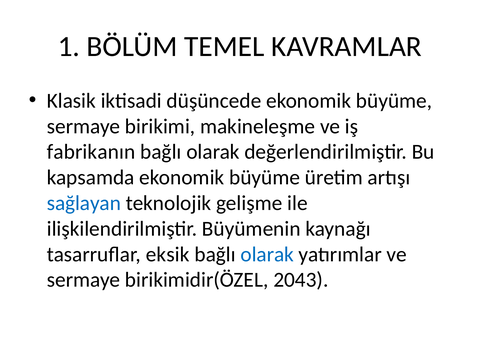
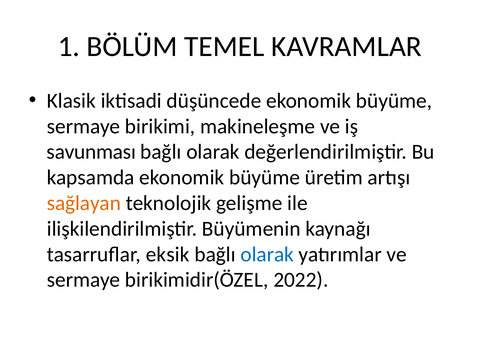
fabrikanın: fabrikanın -> savunması (91, 152)
sağlayan colour: blue -> orange (84, 203)
2043: 2043 -> 2022 (301, 280)
